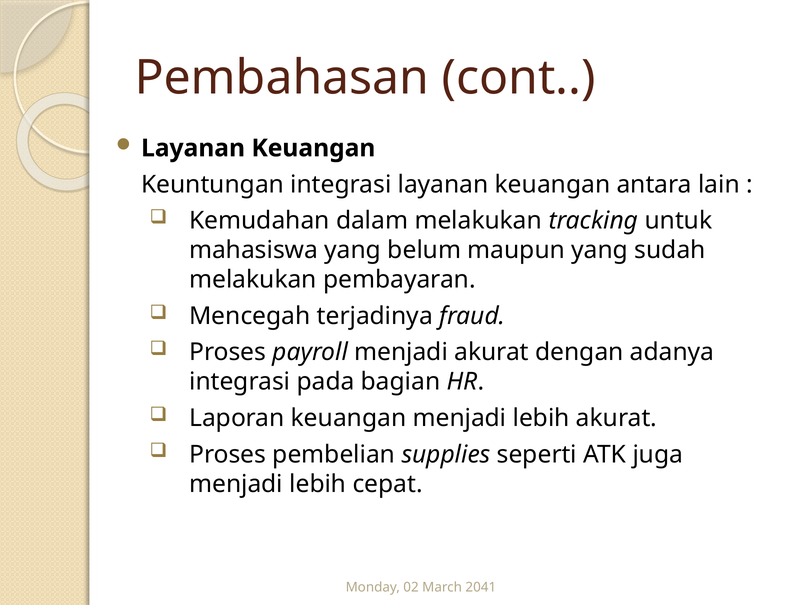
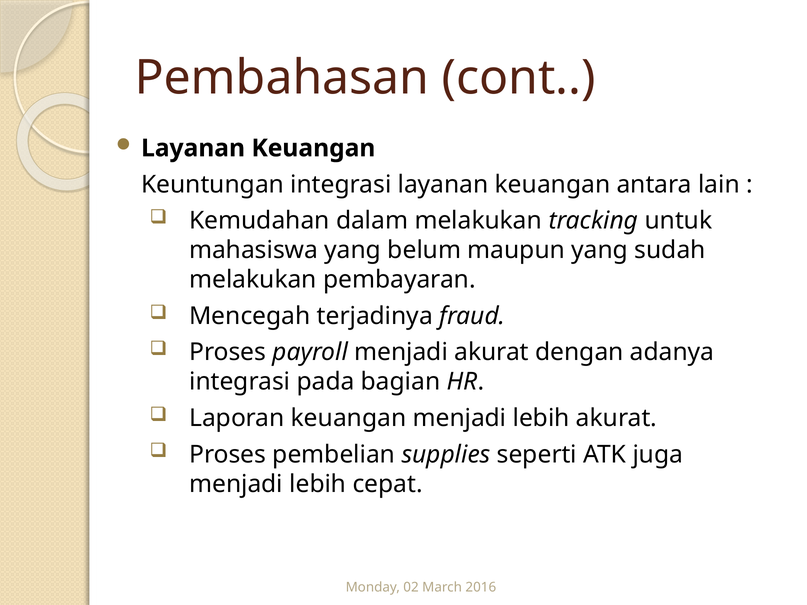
2041: 2041 -> 2016 (481, 587)
